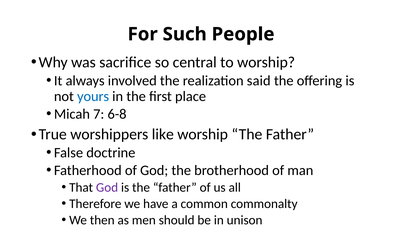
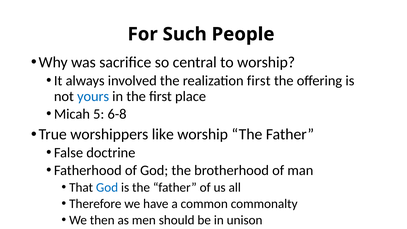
realization said: said -> first (259, 81)
7: 7 -> 5 (99, 114)
God colour: purple -> blue (107, 187)
